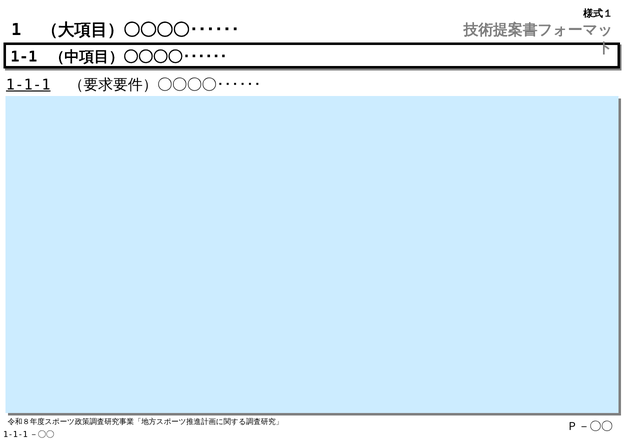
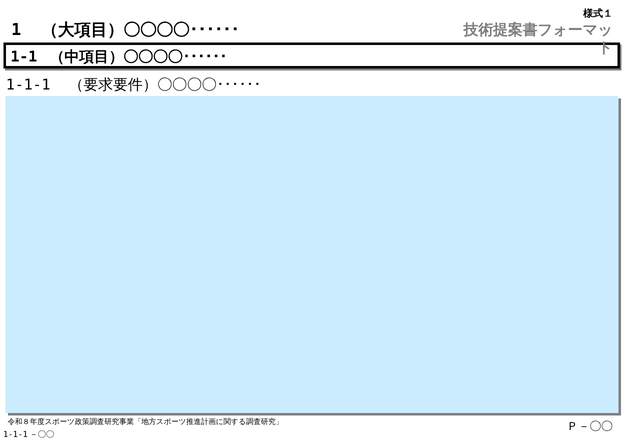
1-1-1 underline: present -> none (28, 85)
